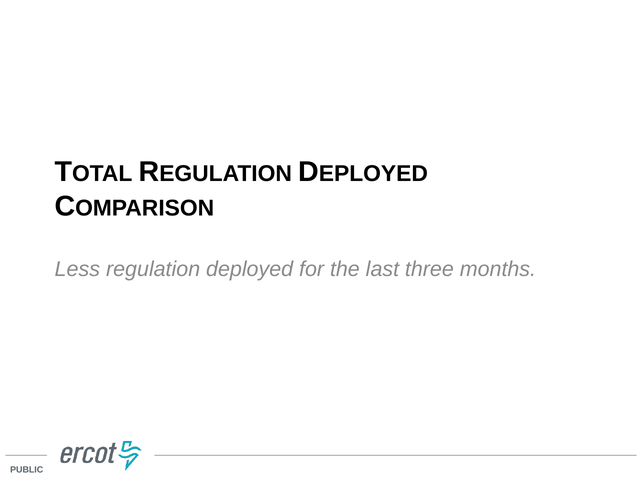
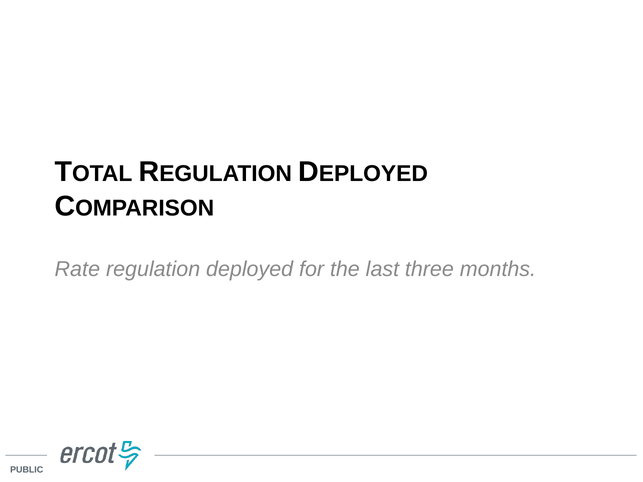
Less: Less -> Rate (77, 269)
